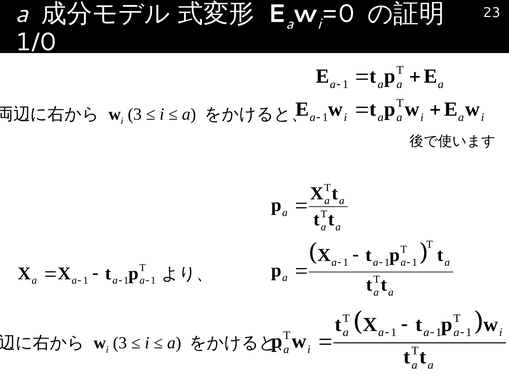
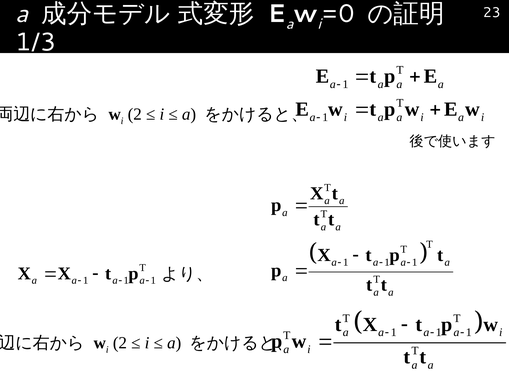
1/0: 1/0 -> 1/3 (36, 42)
3: 3 -> 2 (135, 114)
3: 3 -> 2 (120, 343)
